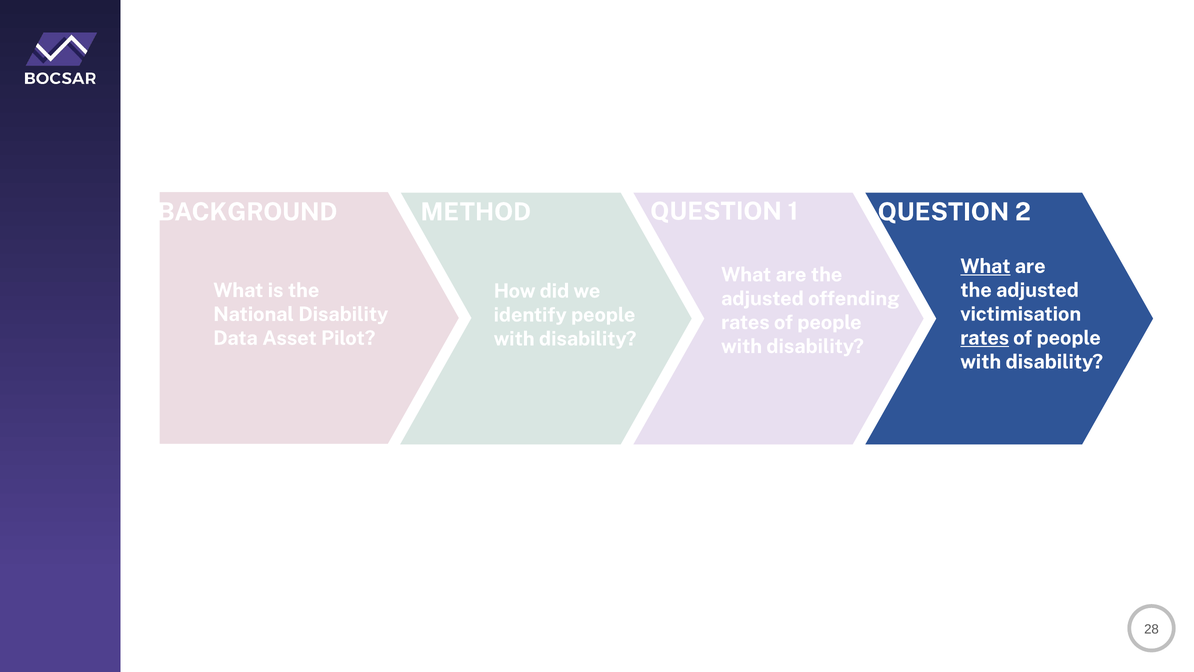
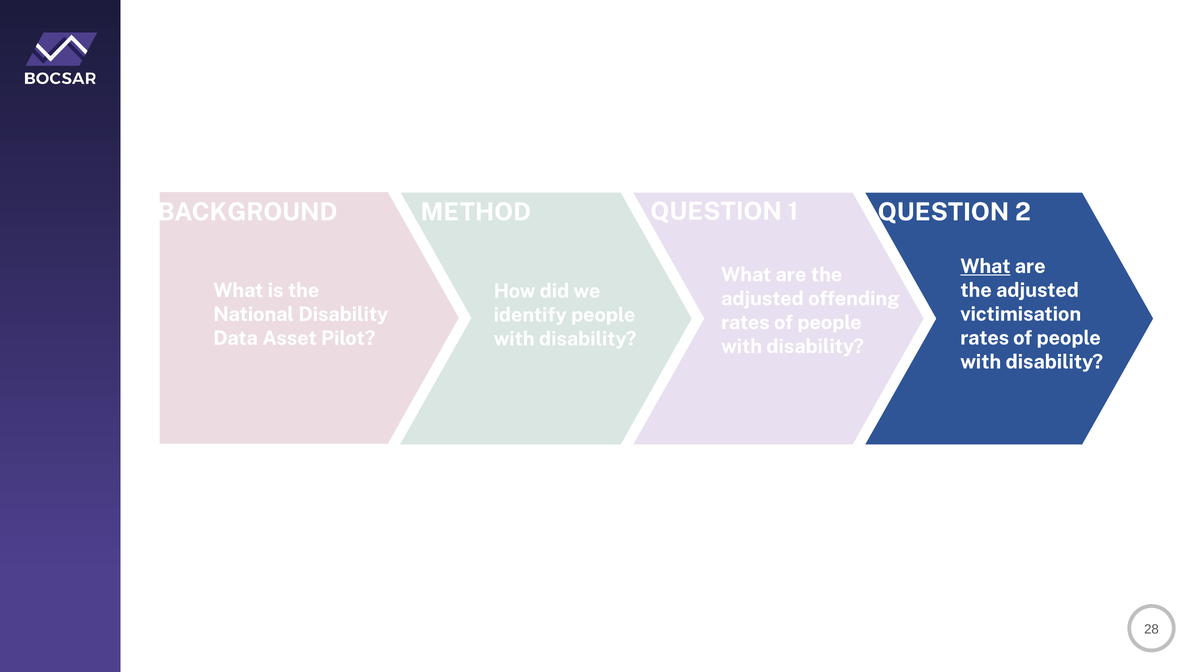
rates underline: present -> none (985, 338)
